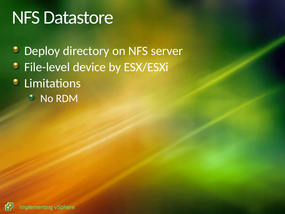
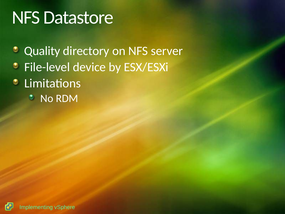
Deploy: Deploy -> Quality (42, 51)
